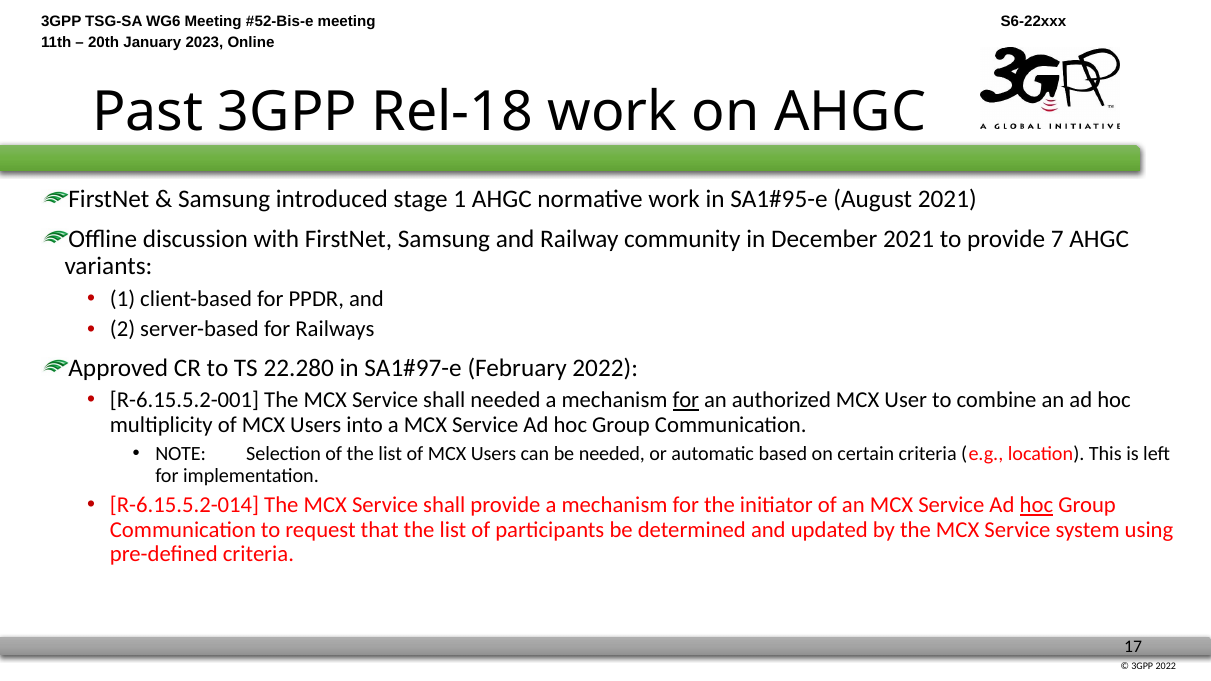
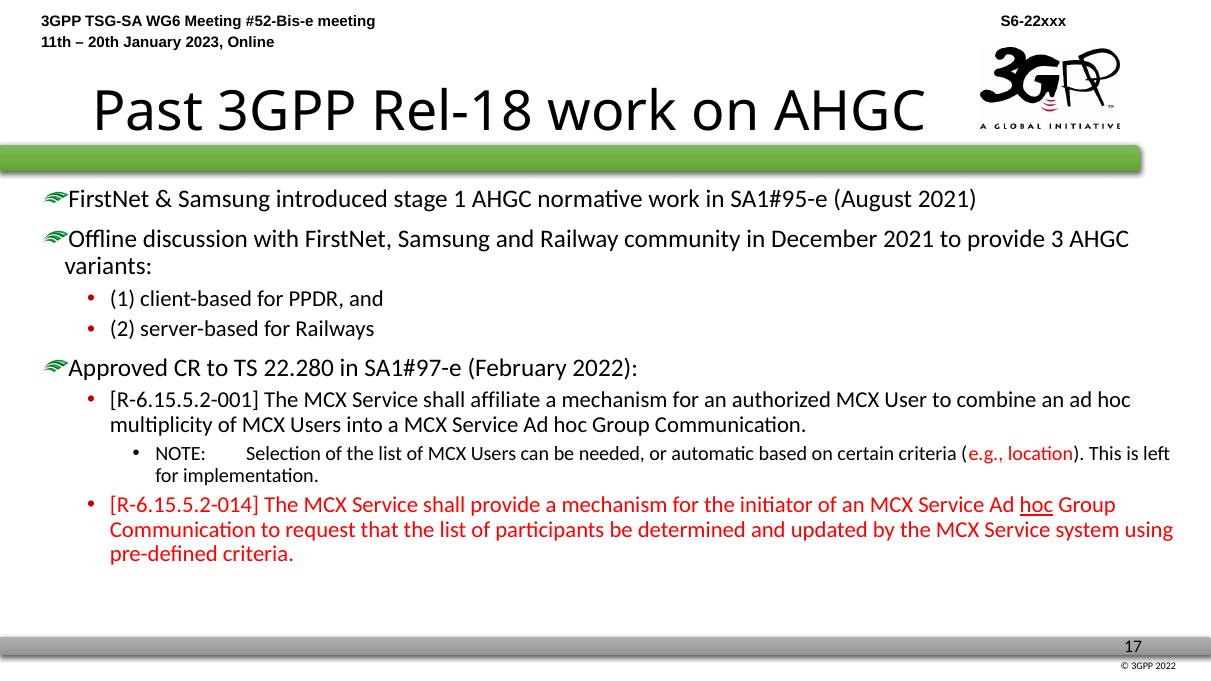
7: 7 -> 3 (1057, 239)
shall needed: needed -> affiliate (505, 400)
for underline: present -> none (686, 400)
